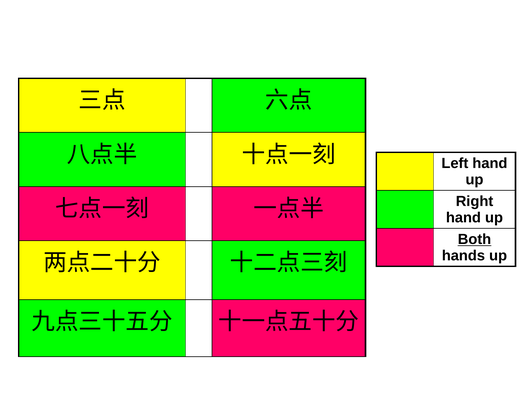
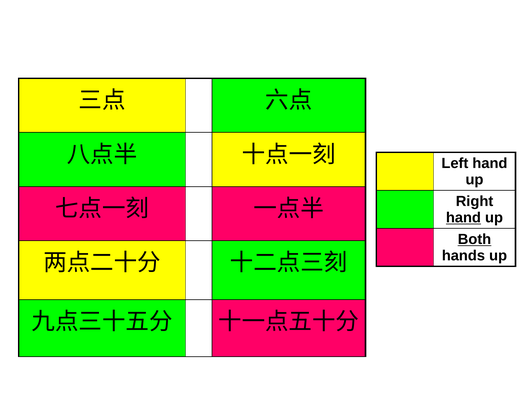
hand underline: none -> present (463, 218)
